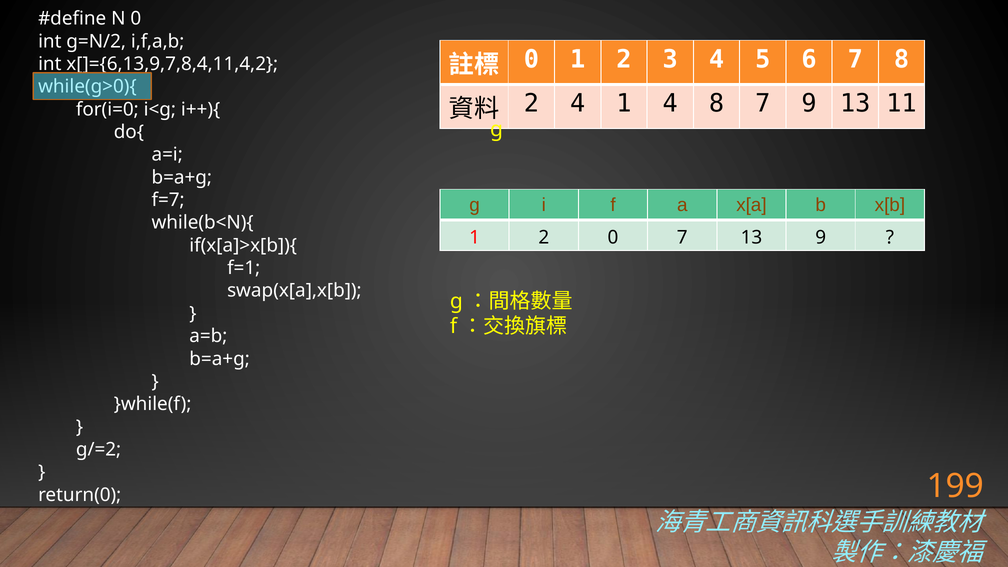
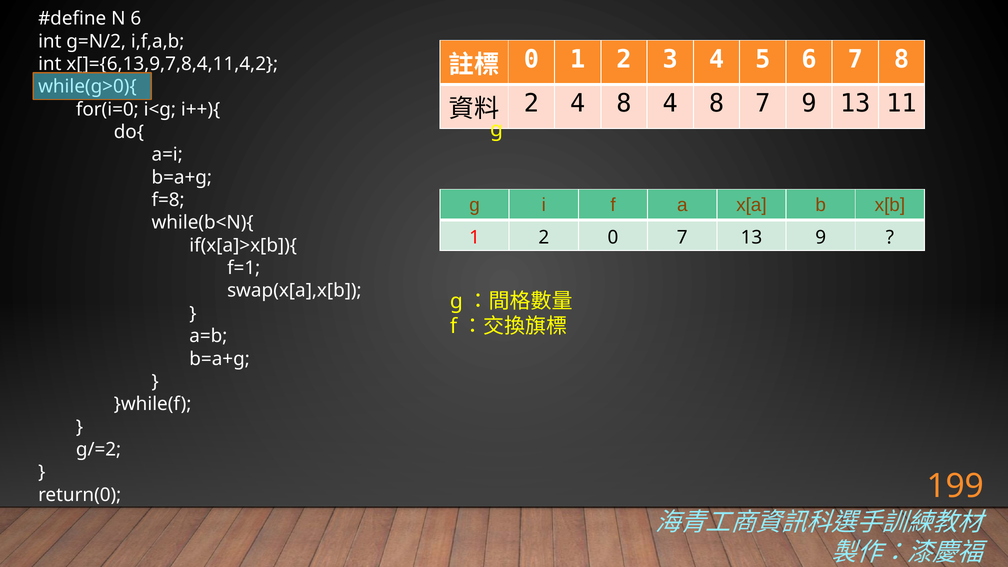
N 0: 0 -> 6 (136, 19)
2 4 1: 1 -> 8 (624, 103)
f=7: f=7 -> f=8 (168, 200)
